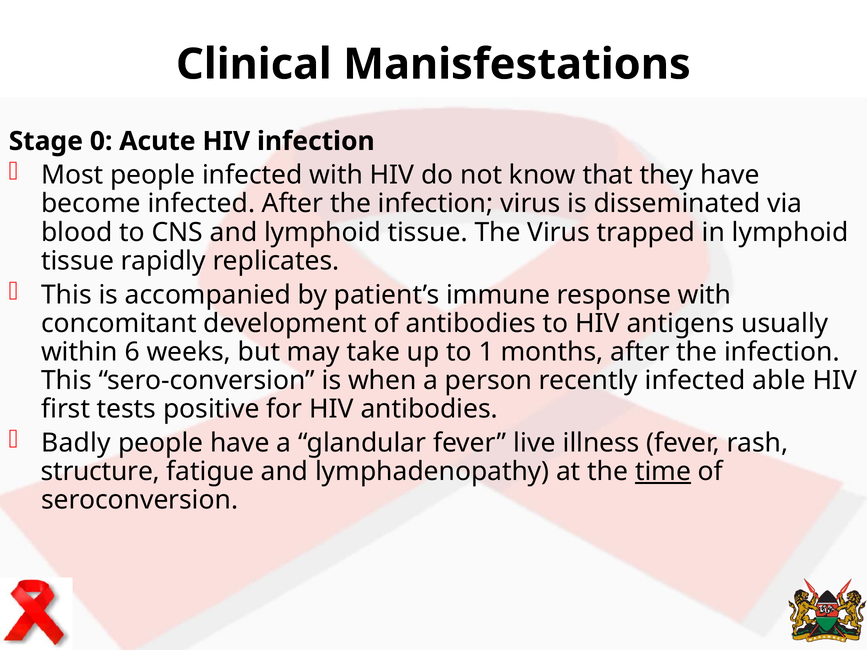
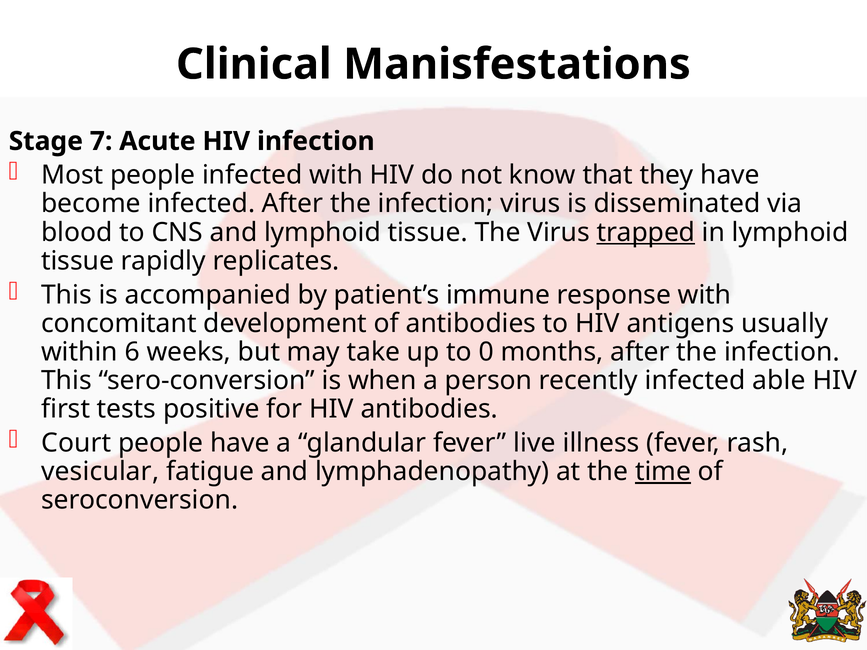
0: 0 -> 7 (101, 141)
trapped underline: none -> present (646, 232)
1: 1 -> 0 (486, 352)
Badly: Badly -> Court (76, 443)
structure: structure -> vesicular (100, 472)
